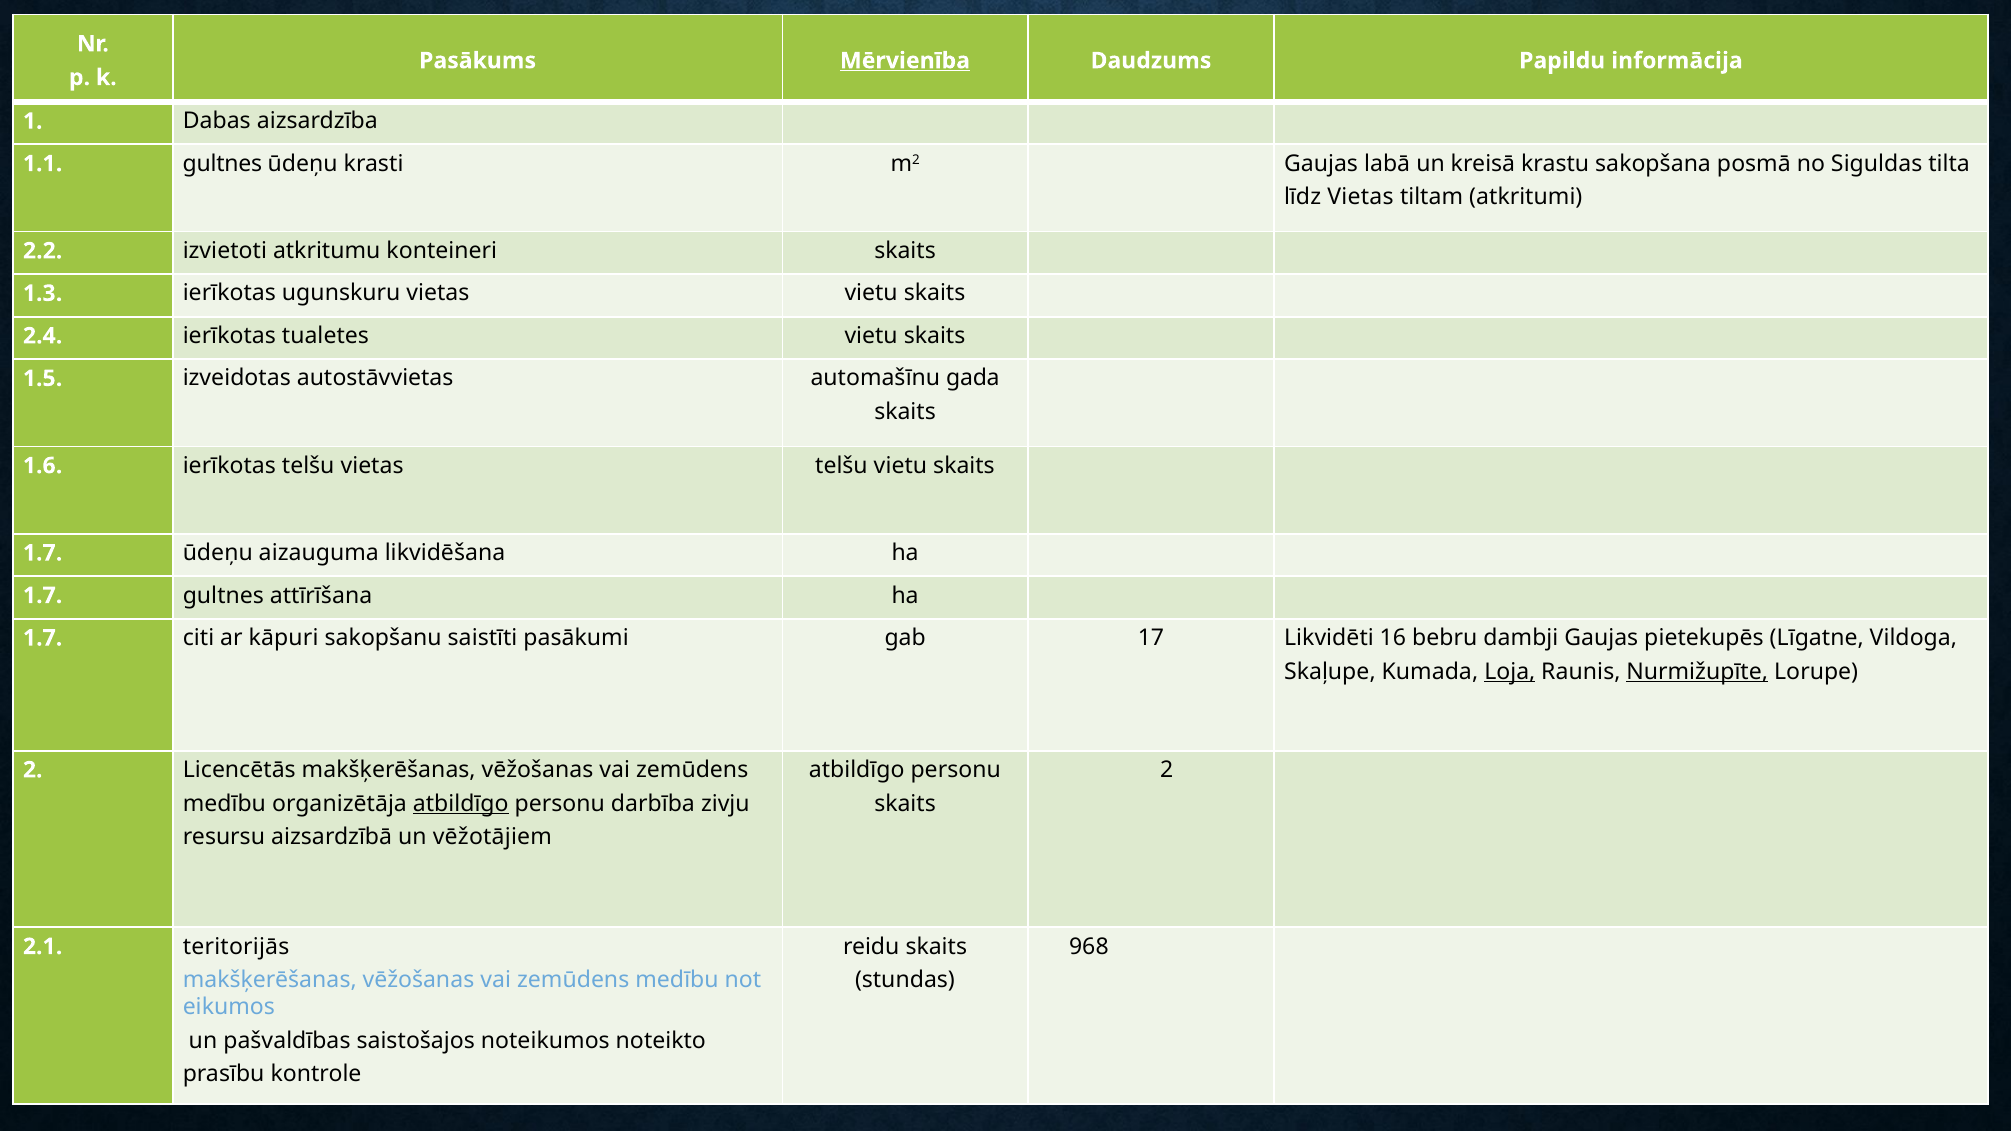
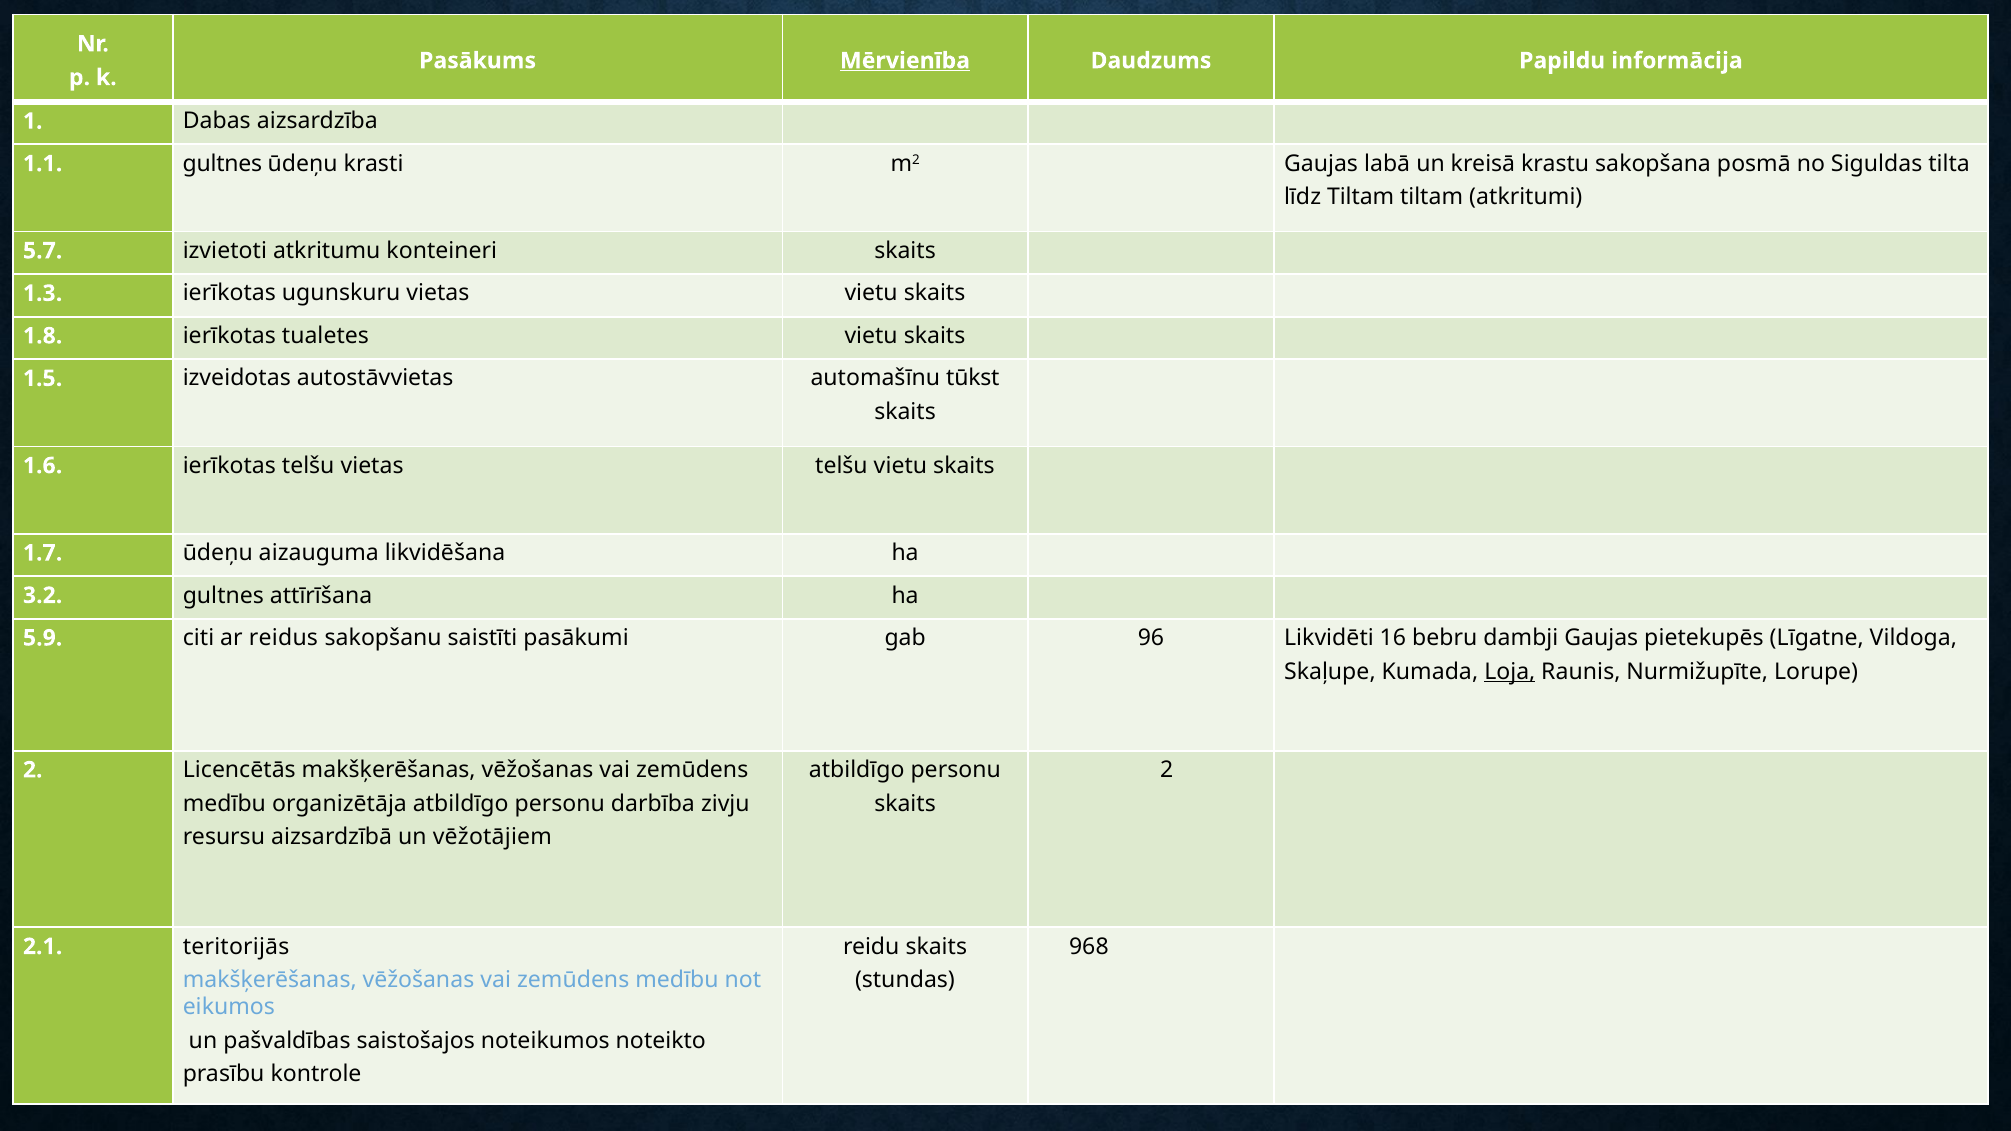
līdz Vietas: Vietas -> Tiltam (1361, 197)
2.2: 2.2 -> 5.7 (43, 251)
2.4: 2.4 -> 1.8 (43, 336)
gada: gada -> tūkst (973, 378)
1.7: 1.7 -> 3.2 (43, 596)
1.7: 1.7 -> 5.9 (43, 638)
kāpuri: kāpuri -> reidus (284, 638)
17: 17 -> 96 (1151, 638)
Nurmižupīte underline: present -> none (1697, 672)
atbildīgo underline: present -> none (461, 804)
